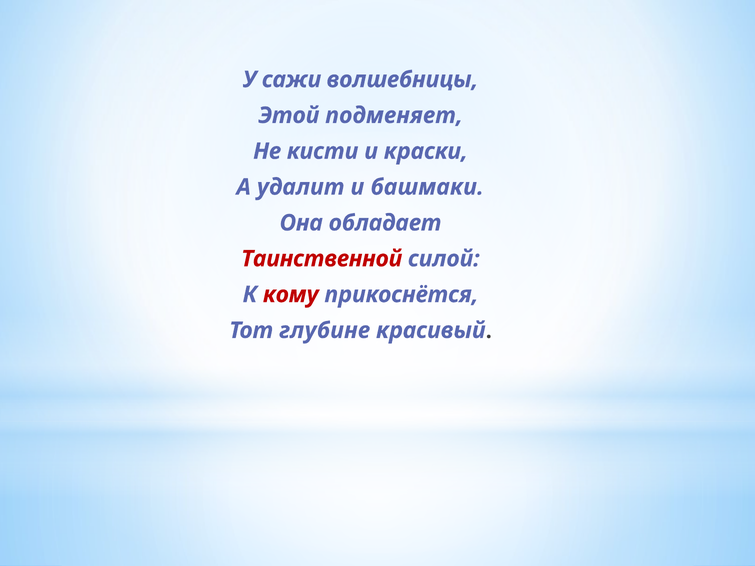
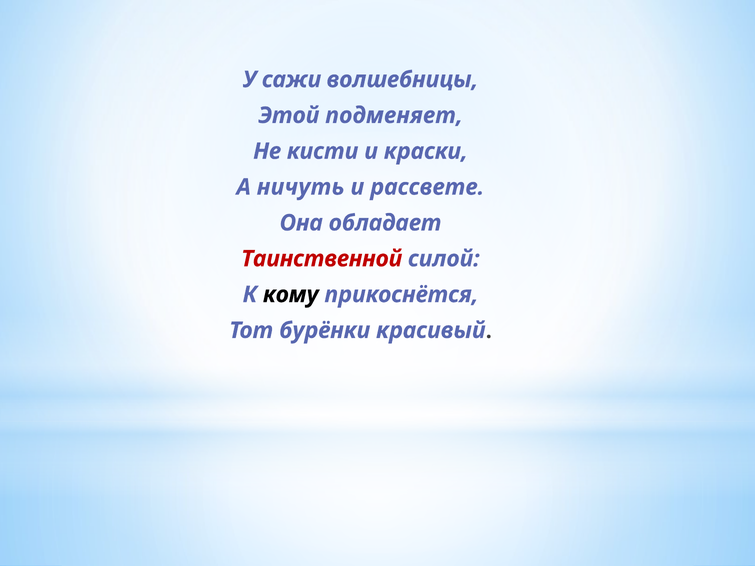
удалит: удалит -> ничуть (301, 187)
башмаки: башмаки -> рассвете (427, 187)
кому colour: red -> black (291, 295)
глубине: глубине -> бурёнки (325, 331)
